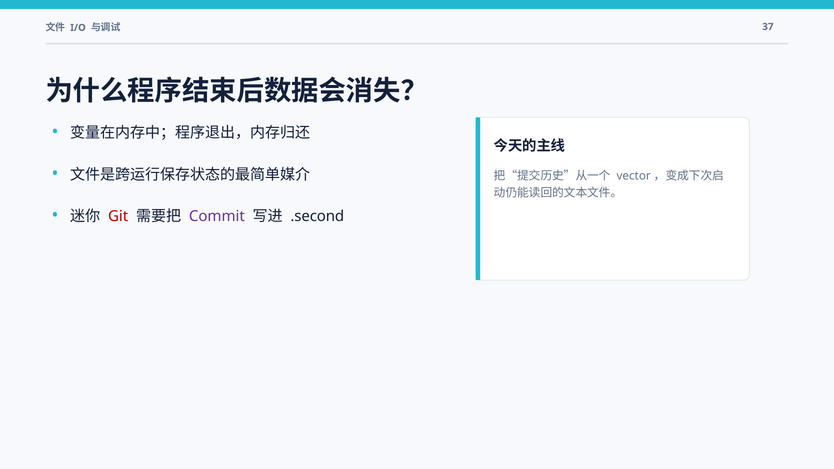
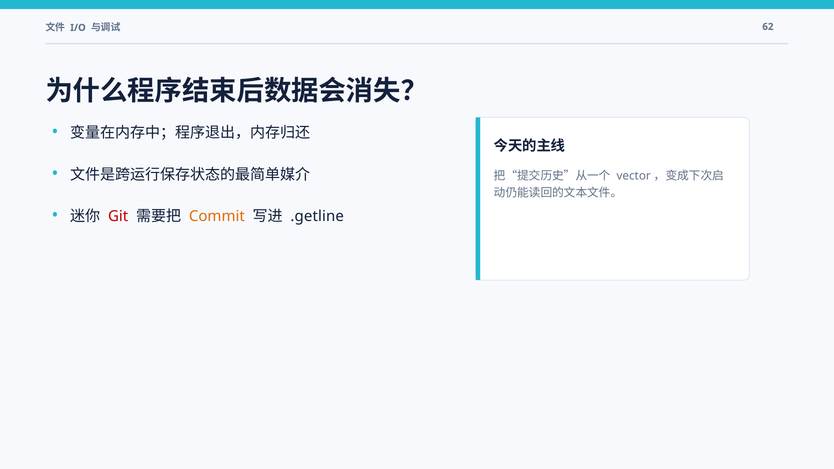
37: 37 -> 62 (768, 27)
Commit colour: purple -> orange (217, 216)
.second: .second -> .getline (317, 216)
